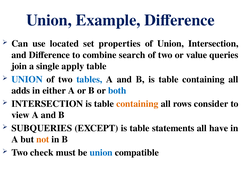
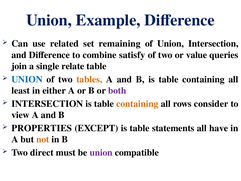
located: located -> related (64, 44)
properties: properties -> remaining (120, 44)
search: search -> satisfy (132, 55)
apply: apply -> relate (73, 66)
tables colour: blue -> orange (89, 79)
adds: adds -> least (21, 90)
both colour: blue -> purple (117, 90)
SUBQUERIES: SUBQUERIES -> PROPERTIES (42, 128)
check: check -> direct (42, 152)
union colour: blue -> purple (101, 152)
